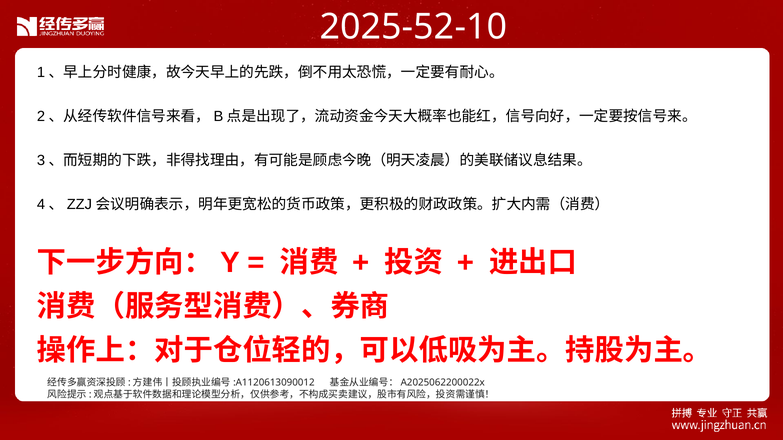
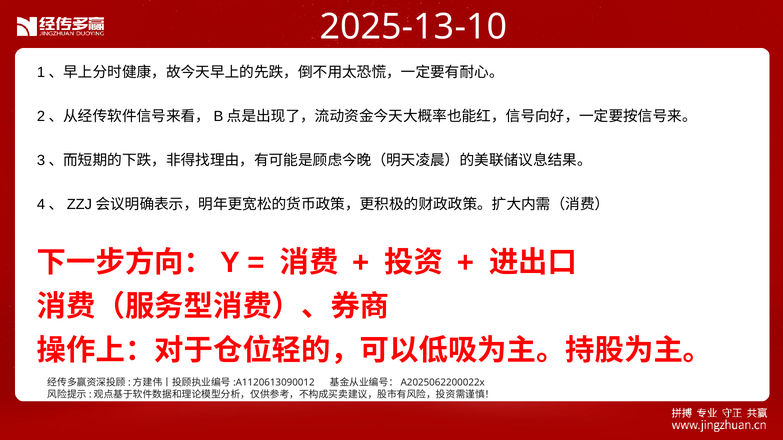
2025-52-10: 2025-52-10 -> 2025-13-10 (413, 27)
